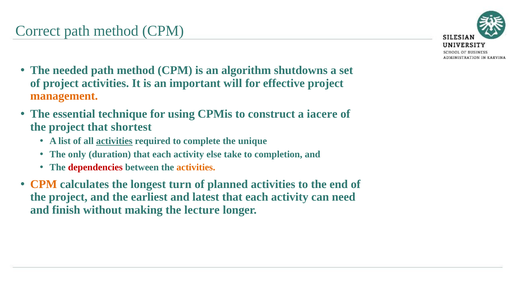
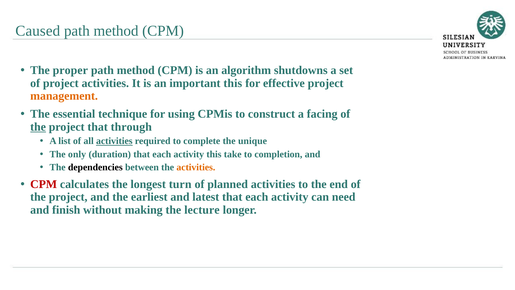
Correct: Correct -> Caused (38, 31)
needed: needed -> proper (70, 70)
important will: will -> this (233, 83)
iacere: iacere -> facing (322, 114)
the underline: none -> present (38, 127)
shortest: shortest -> through (131, 127)
activity else: else -> this (214, 154)
dependencies colour: red -> black (95, 167)
CPM colour: orange -> red (44, 184)
